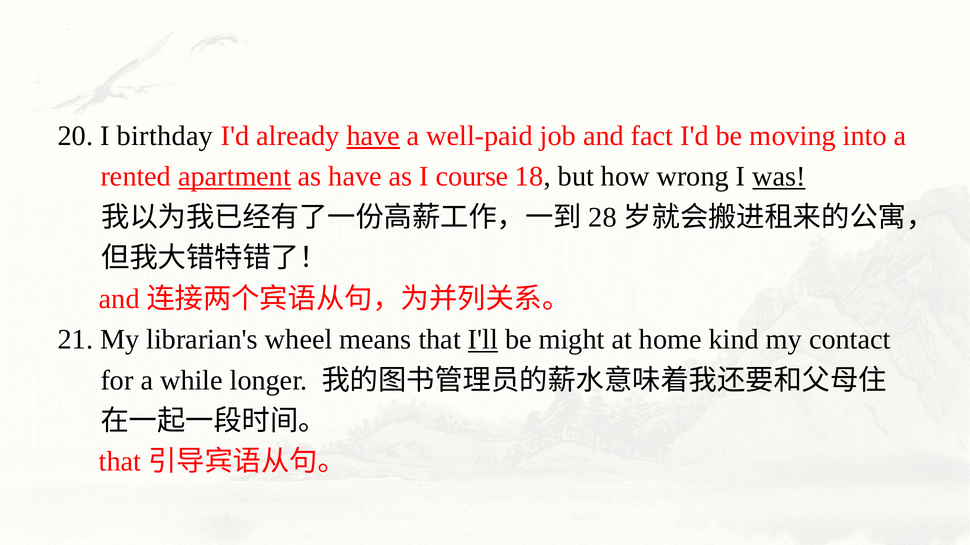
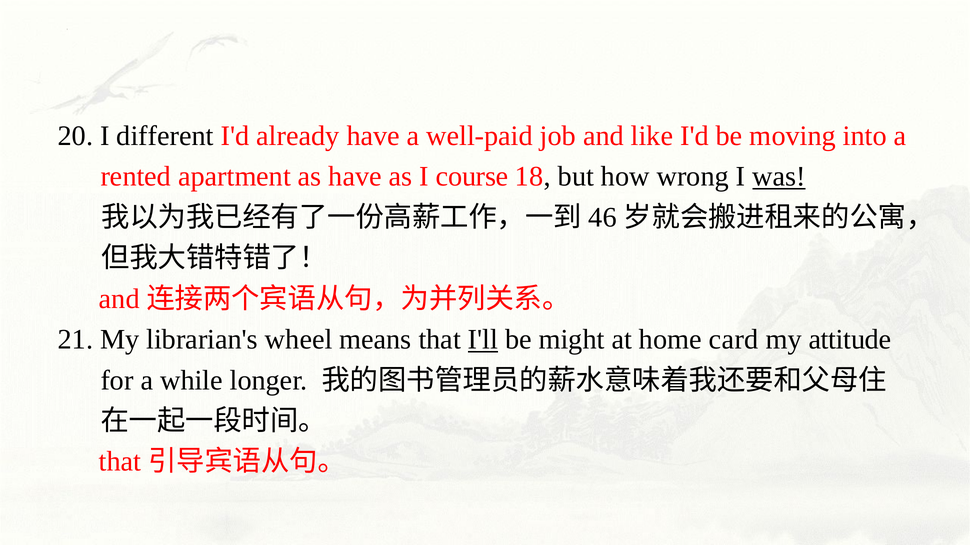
birthday: birthday -> different (165, 136)
have underline: present -> none (373, 136)
fact: fact -> like (652, 136)
apartment underline: present -> none (235, 177)
28: 28 -> 46 (603, 218)
kind: kind -> card (734, 340)
contact: contact -> attitude (850, 340)
